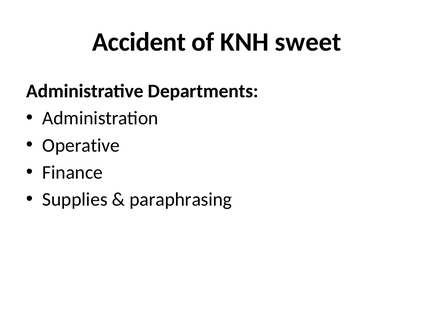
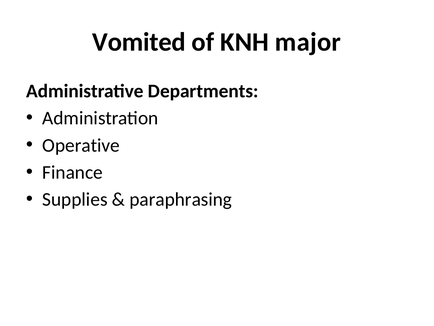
Accident: Accident -> Vomited (139, 42)
sweet: sweet -> major (308, 42)
